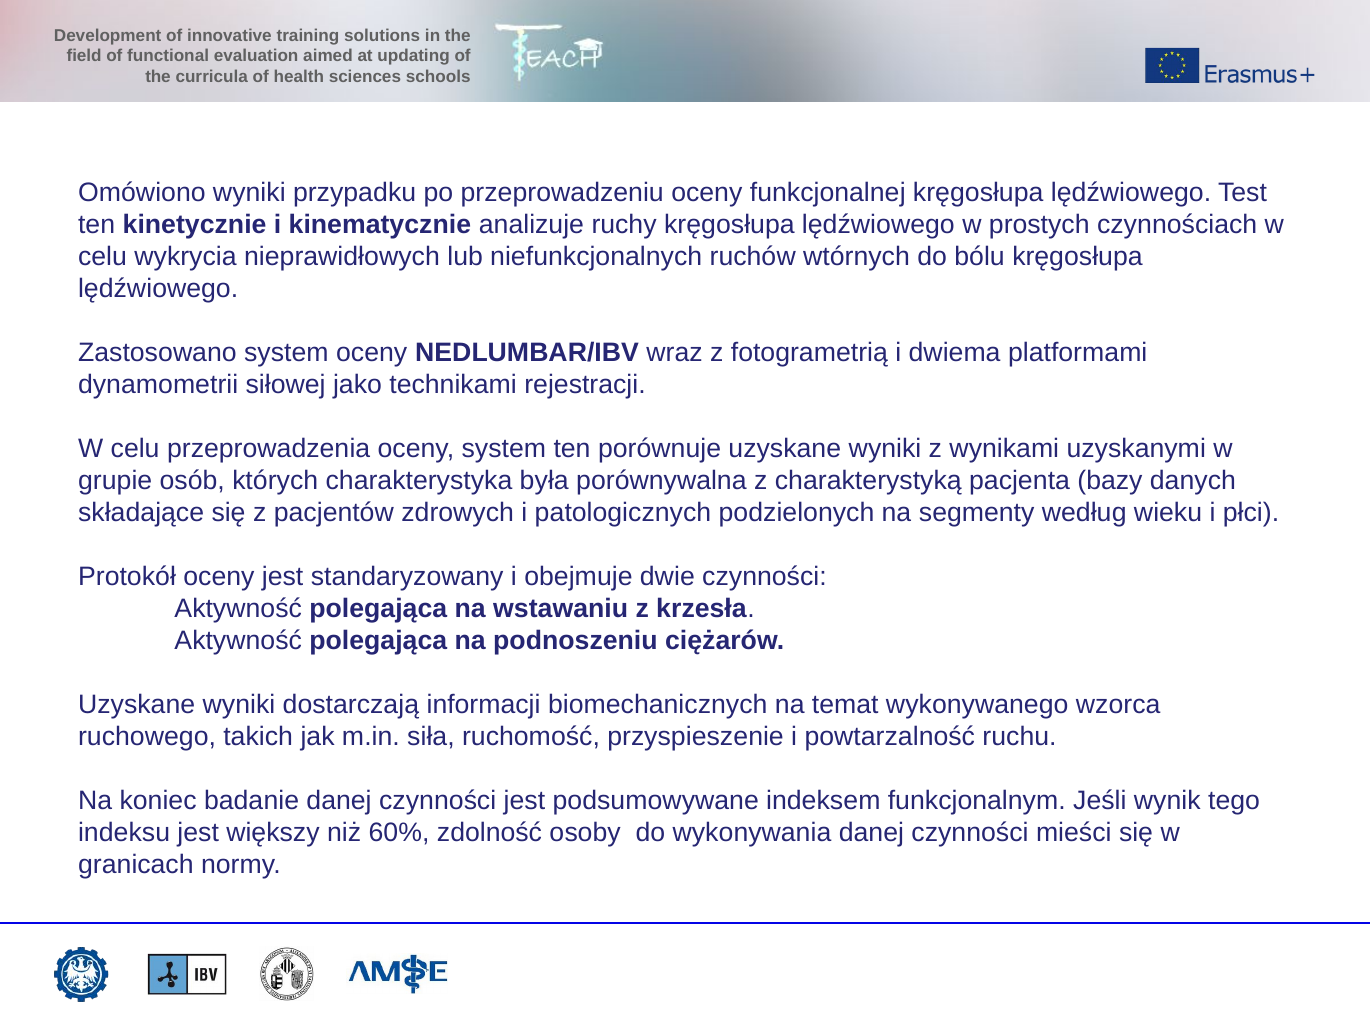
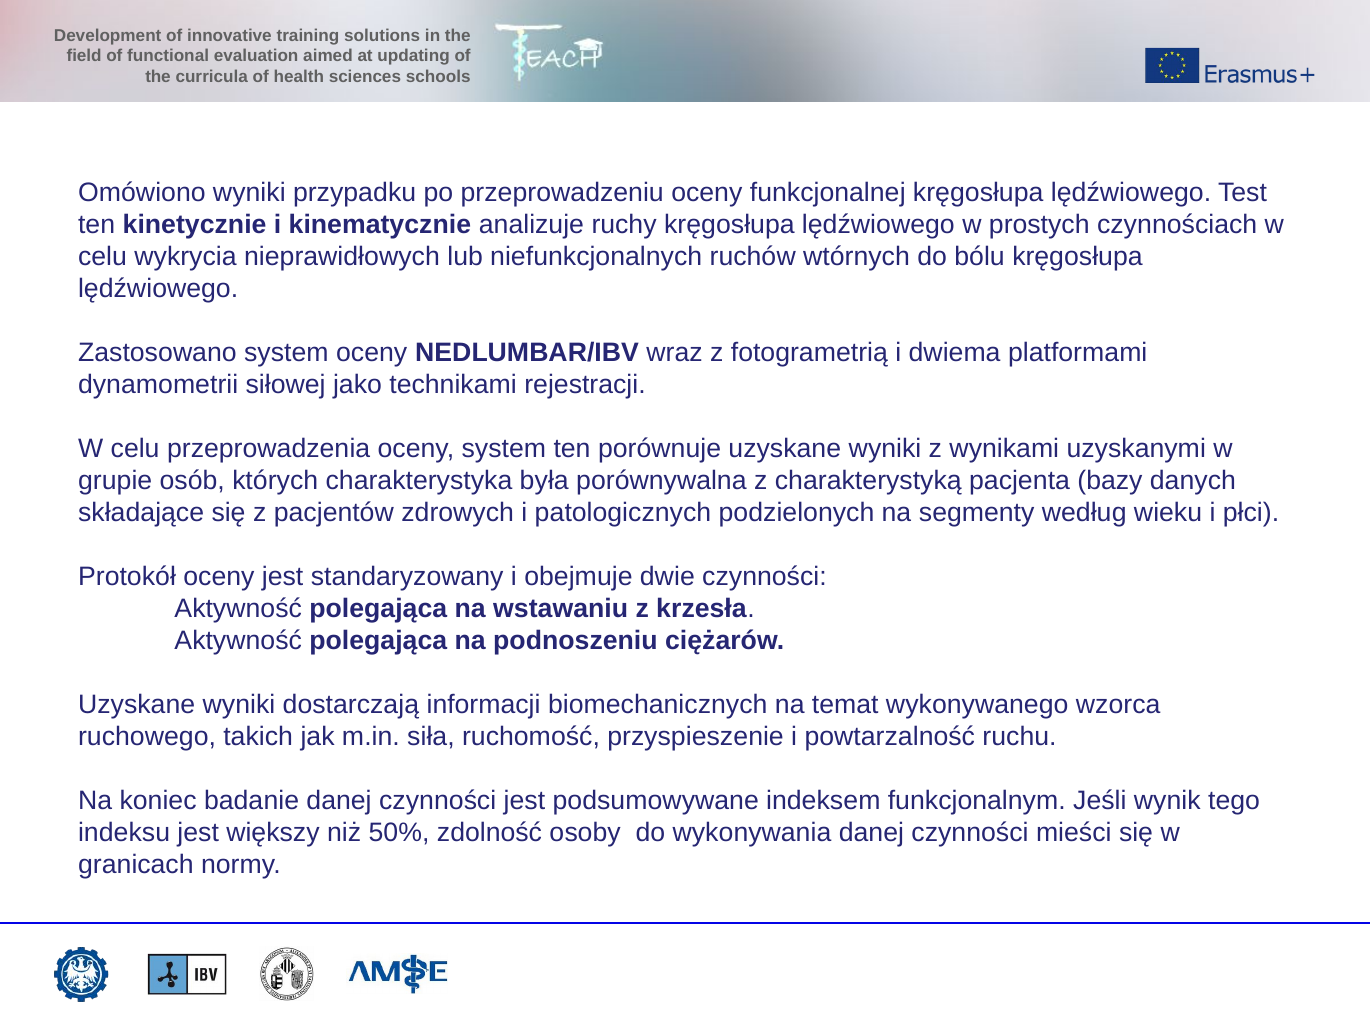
60%: 60% -> 50% (399, 833)
